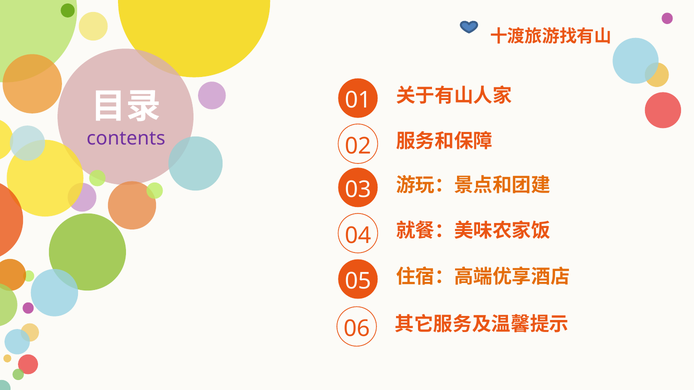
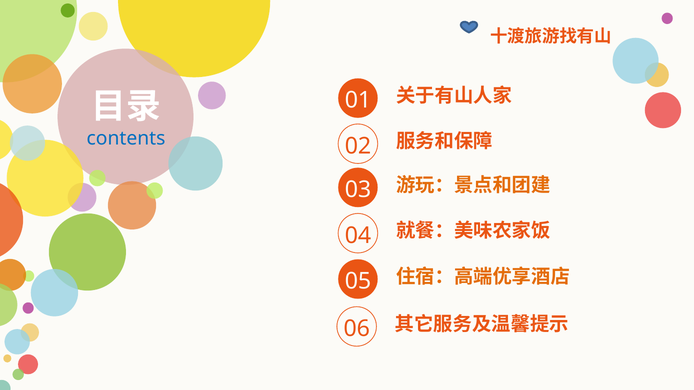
contents colour: purple -> blue (126, 138)
